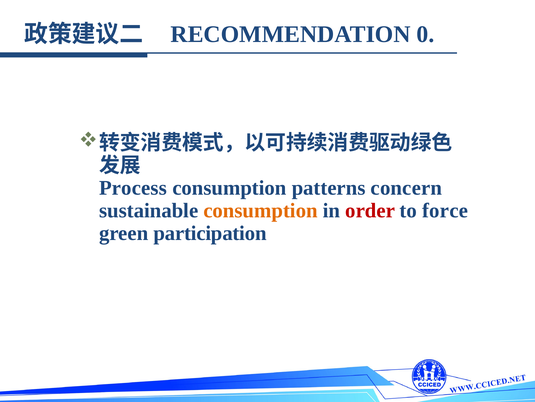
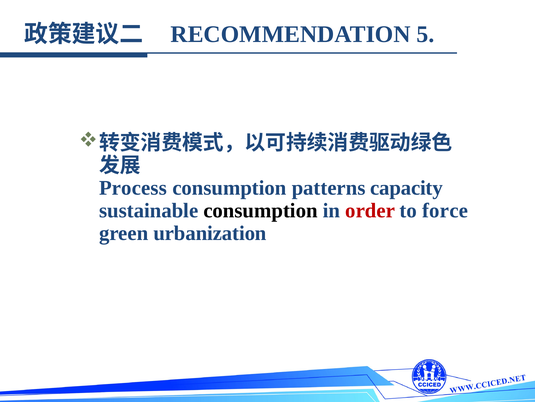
0: 0 -> 5 (425, 34)
concern: concern -> capacity (407, 188)
consumption colour: orange -> black (261, 210)
participation: participation -> urbanization (210, 233)
